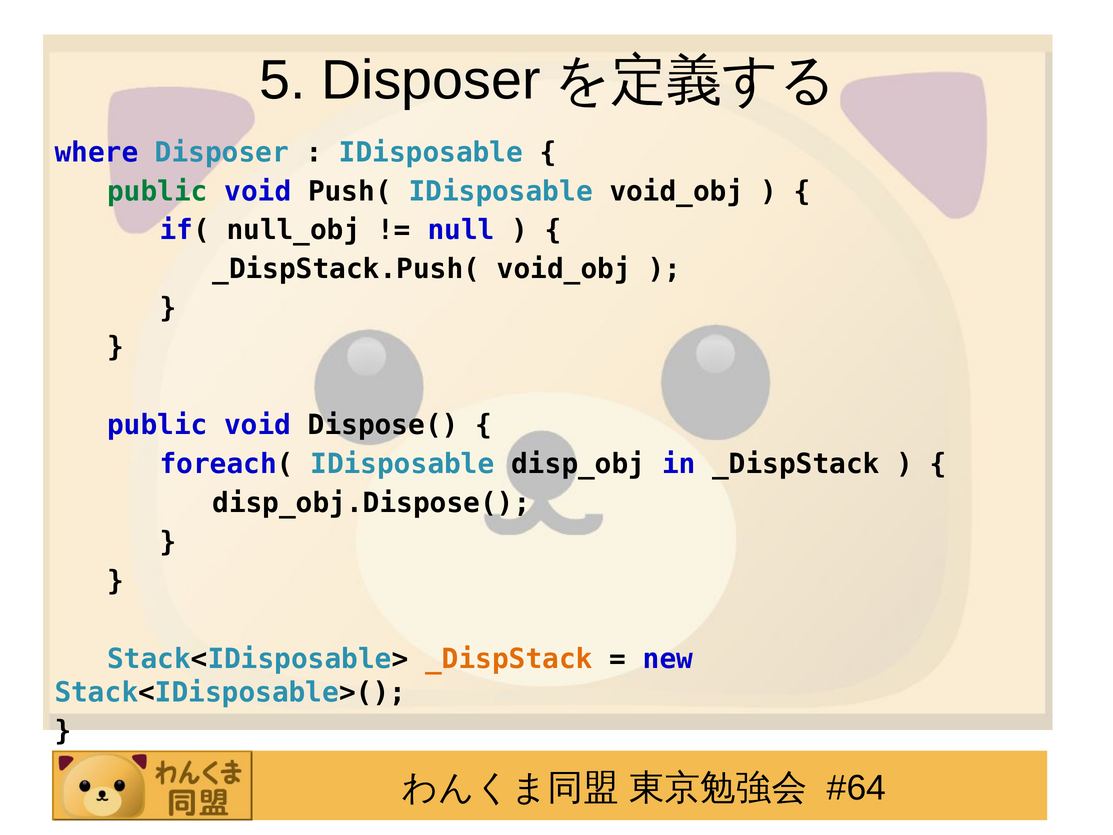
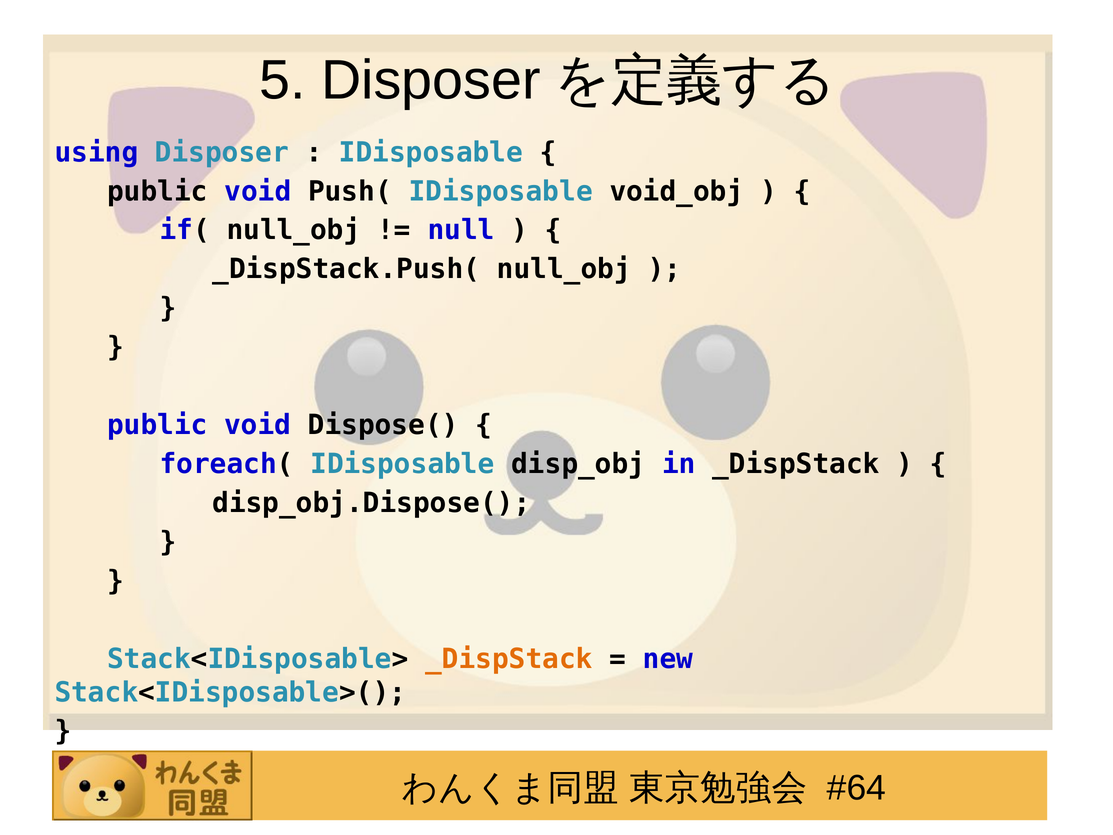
where: where -> using (96, 152)
public colour: green -> black (157, 191)
_DispStack.Push( void_obj: void_obj -> null_obj (564, 269)
